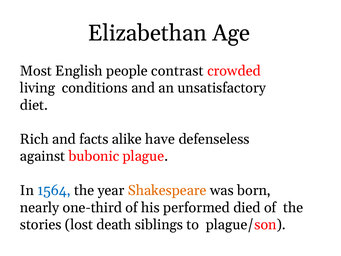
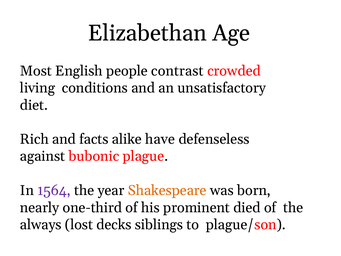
1564 colour: blue -> purple (54, 190)
performed: performed -> prominent (197, 207)
stories: stories -> always (41, 224)
death: death -> decks (114, 224)
